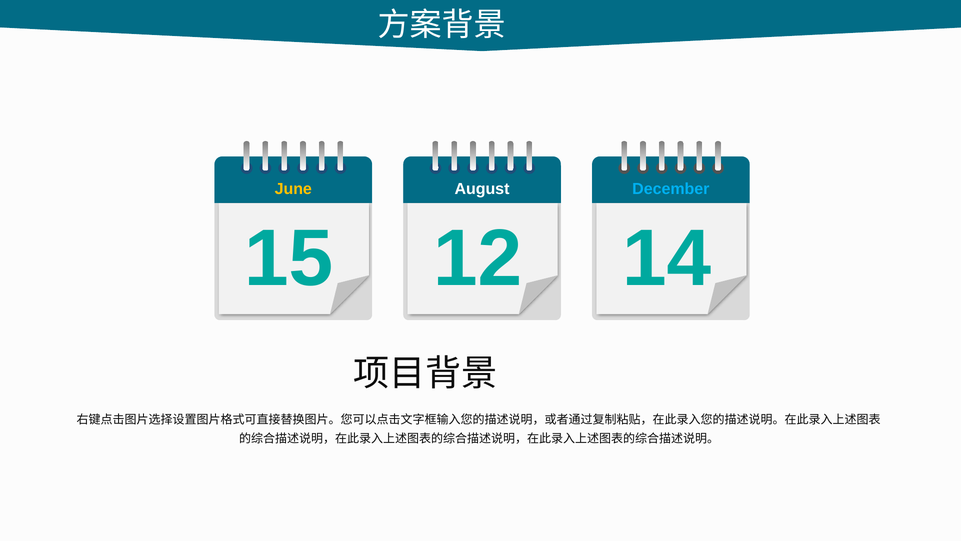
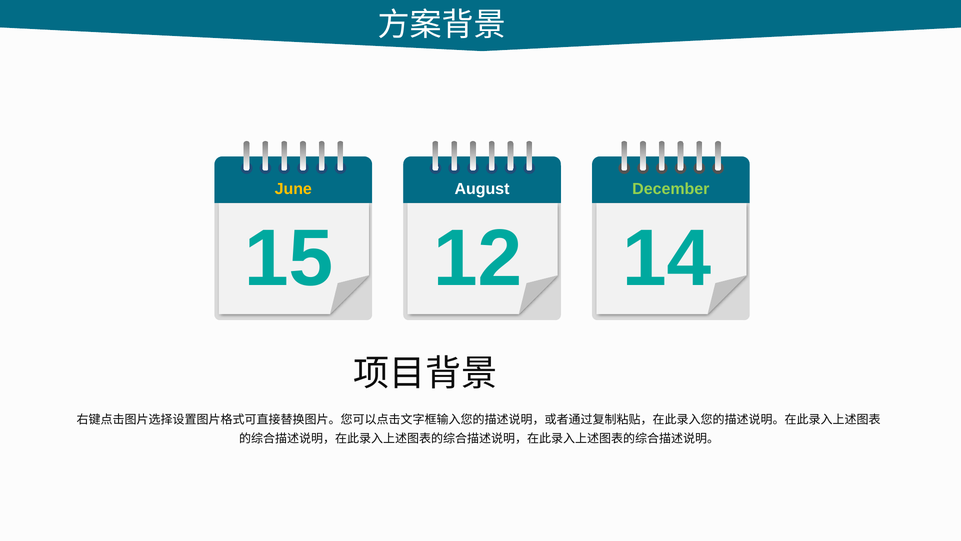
December colour: light blue -> light green (671, 189)
